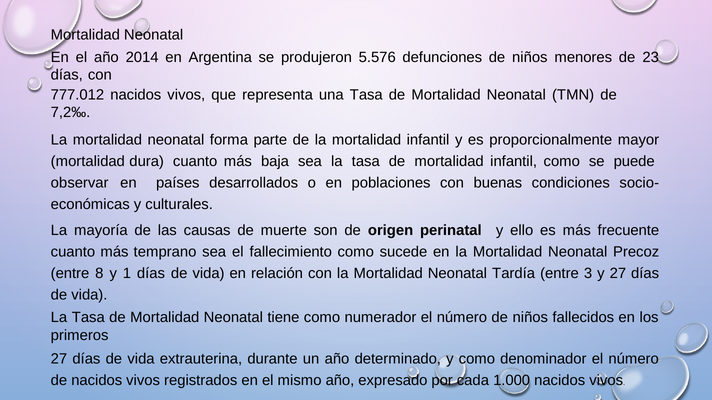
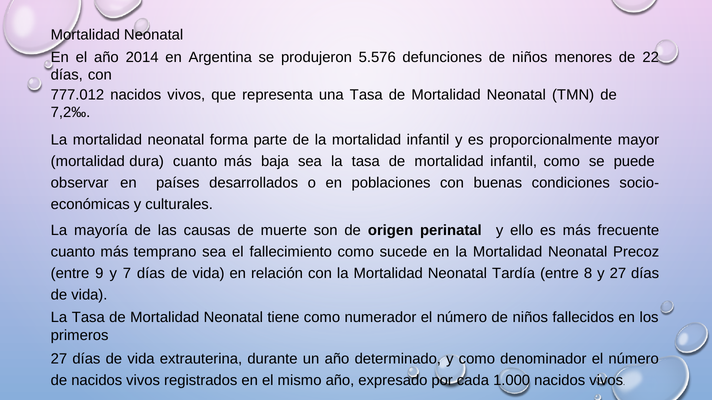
23: 23 -> 22 (651, 57)
8: 8 -> 9 (99, 274)
1: 1 -> 7 (127, 274)
3: 3 -> 8 (588, 274)
